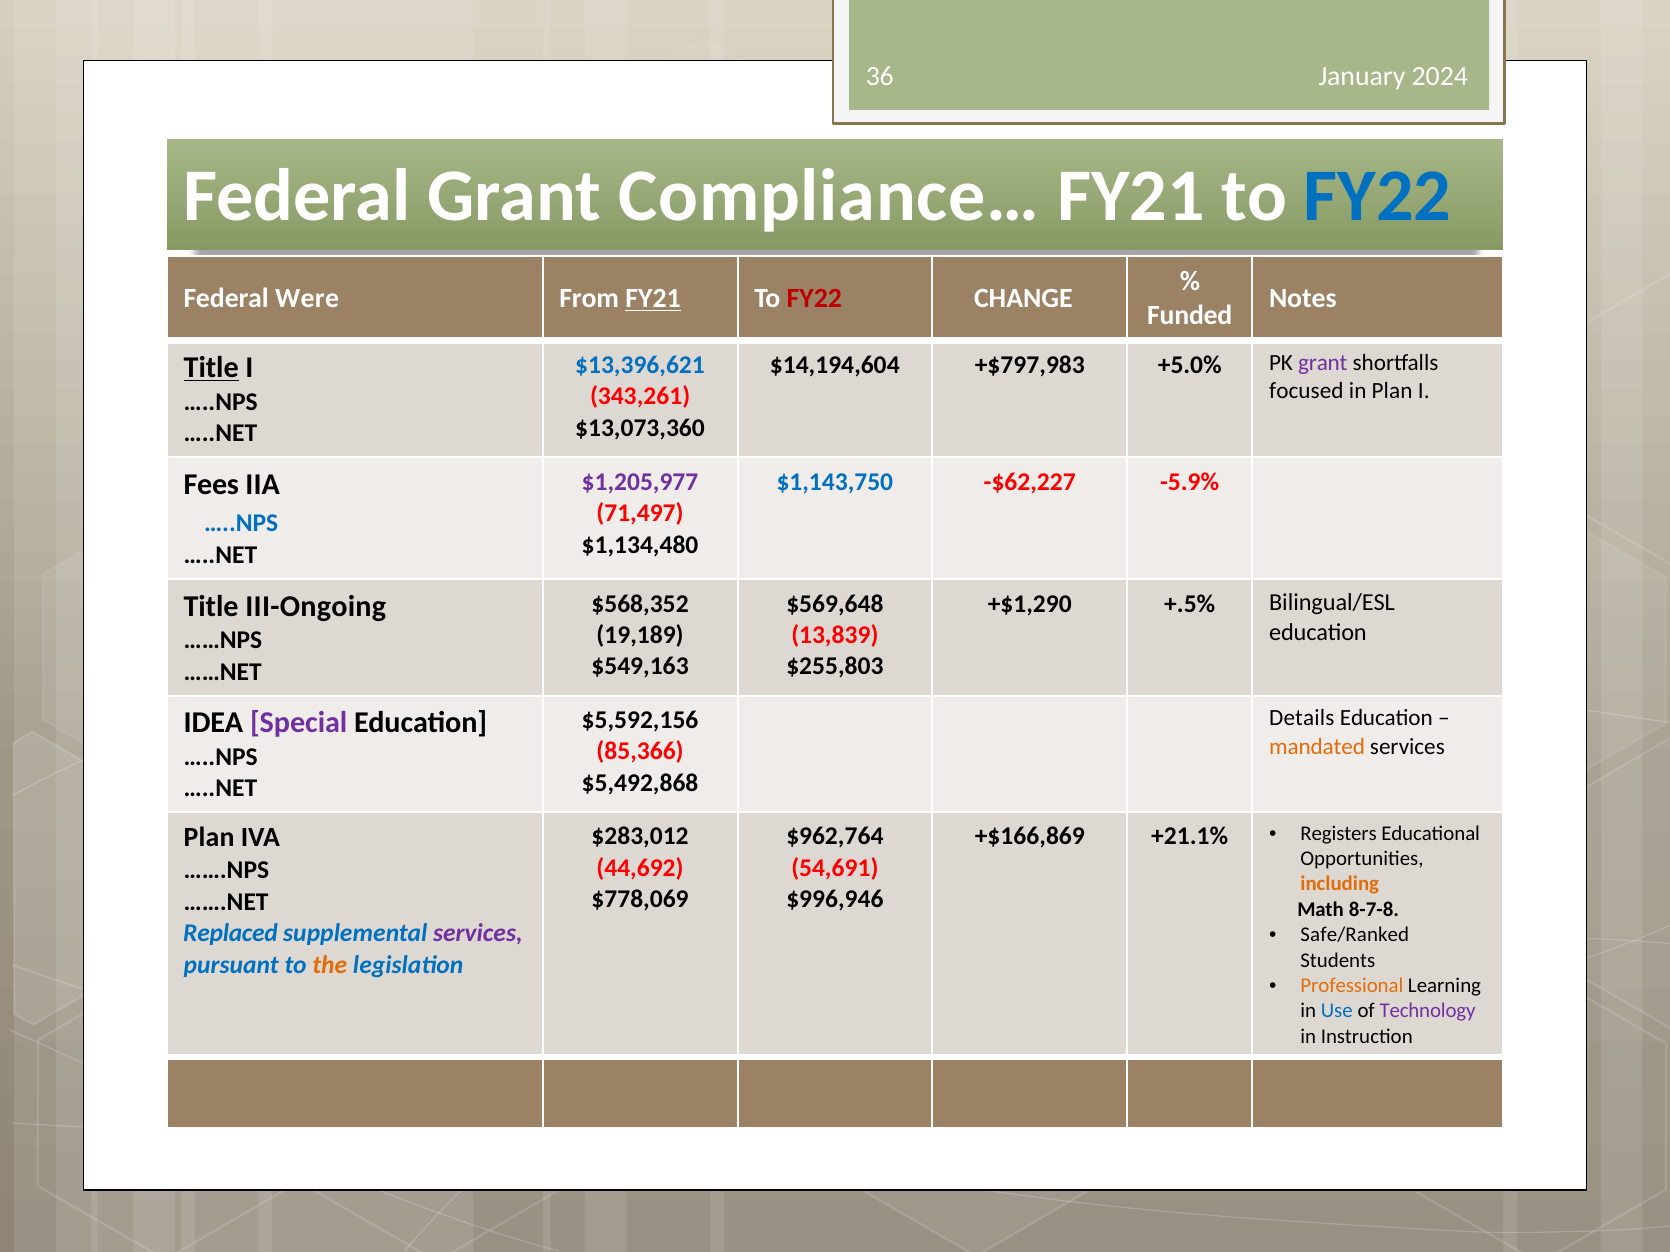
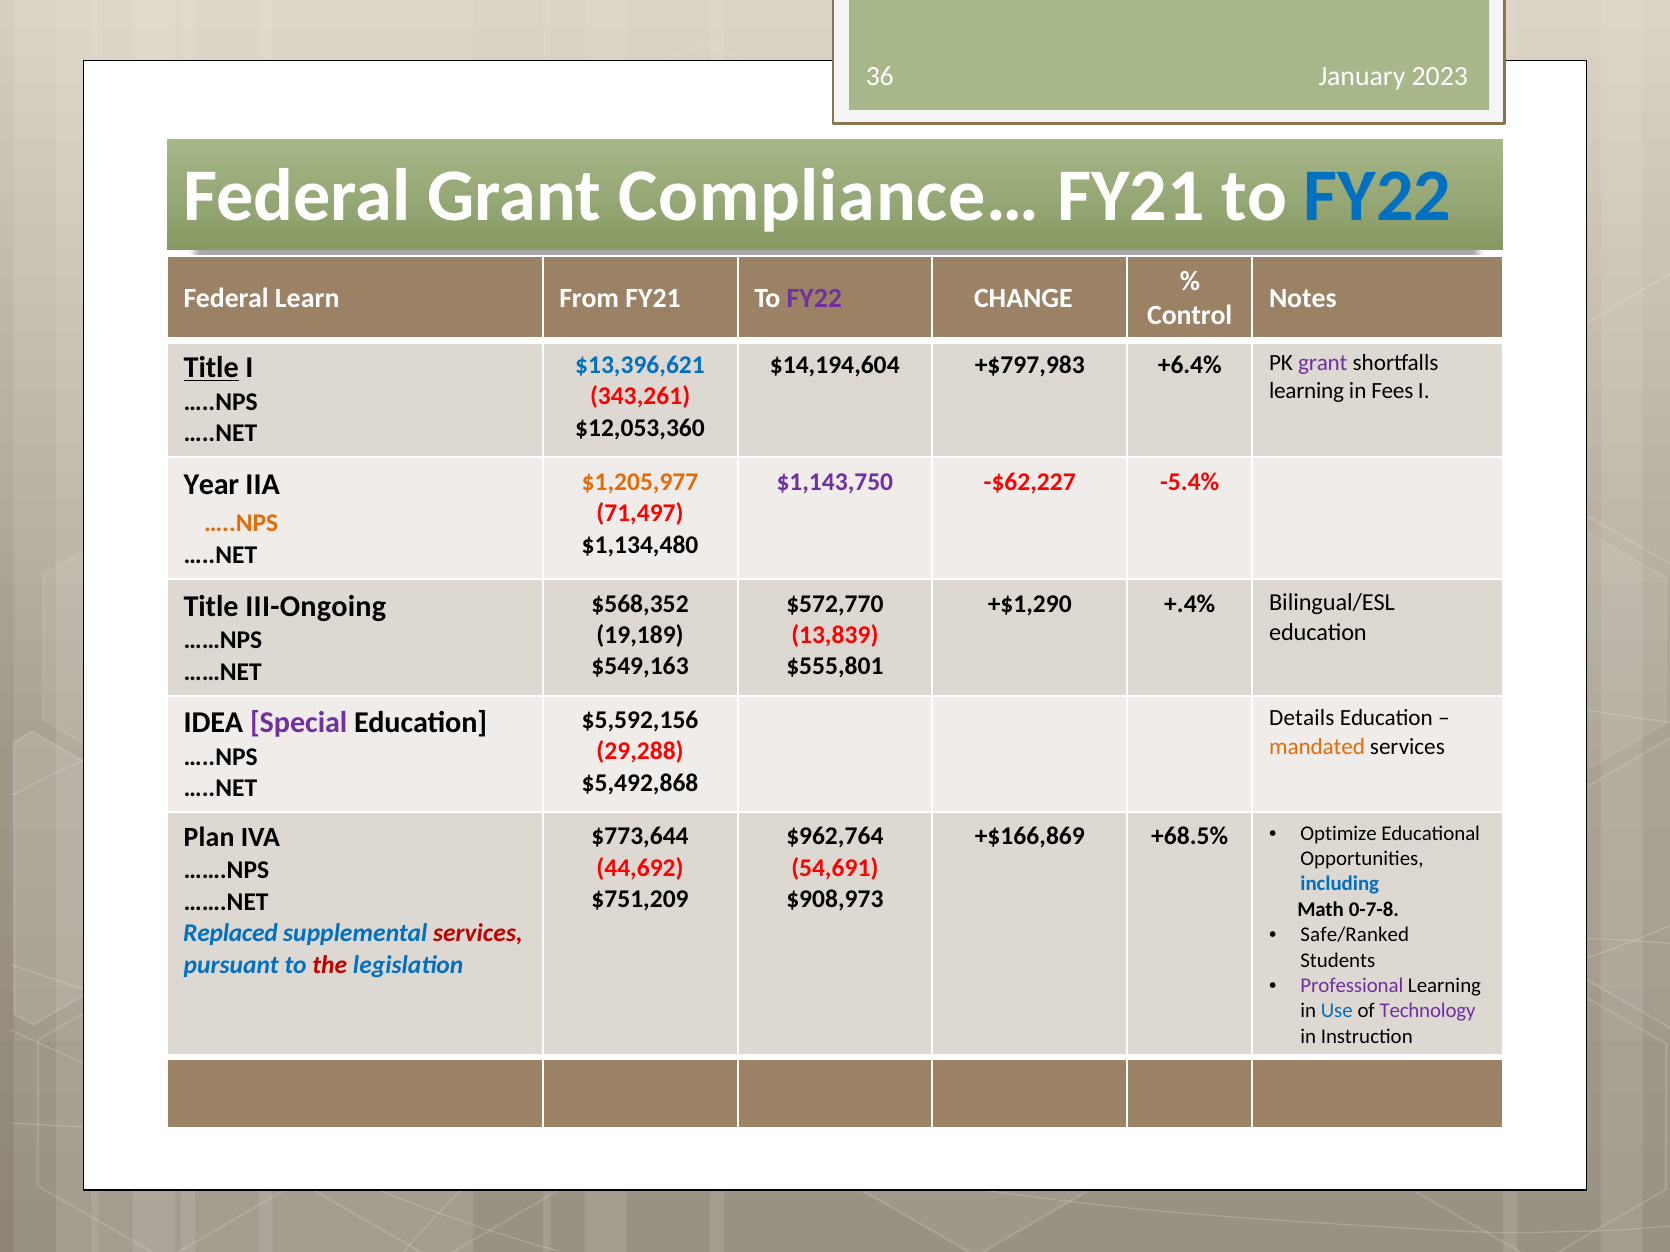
2024: 2024 -> 2023 (1440, 76)
Were: Were -> Learn (307, 299)
FY21 underline: present -> none (653, 299)
FY22 colour: red -> purple (814, 299)
Funded: Funded -> Control (1190, 316)
+5.0%: +5.0% -> +6.4% (1190, 365)
focused: focused -> learning (1307, 391)
in Plan: Plan -> Fees (1392, 391)
$13,073,360: $13,073,360 -> $12,053,360 (640, 428)
$1,205,977 colour: purple -> orange (640, 482)
$1,143,750 colour: blue -> purple (835, 482)
-5.9%: -5.9% -> -5.4% (1190, 482)
Fees: Fees -> Year (211, 485)
…..NPS colour: blue -> orange (241, 523)
$569,648: $569,648 -> $572,770 (835, 604)
+.5%: +.5% -> +.4% (1190, 604)
$255,803: $255,803 -> $555,801 (835, 667)
85,366: 85,366 -> 29,288 (640, 752)
$283,012: $283,012 -> $773,644 (640, 837)
+21.1%: +21.1% -> +68.5% (1190, 837)
Registers: Registers -> Optimize (1339, 834)
including colour: orange -> blue (1340, 884)
$778,069: $778,069 -> $751,209 (640, 900)
$996,946: $996,946 -> $908,973 (835, 900)
8-7-8: 8-7-8 -> 0-7-8 (1374, 910)
services colour: purple -> red (478, 934)
the colour: orange -> red (330, 965)
Professional colour: orange -> purple (1352, 986)
